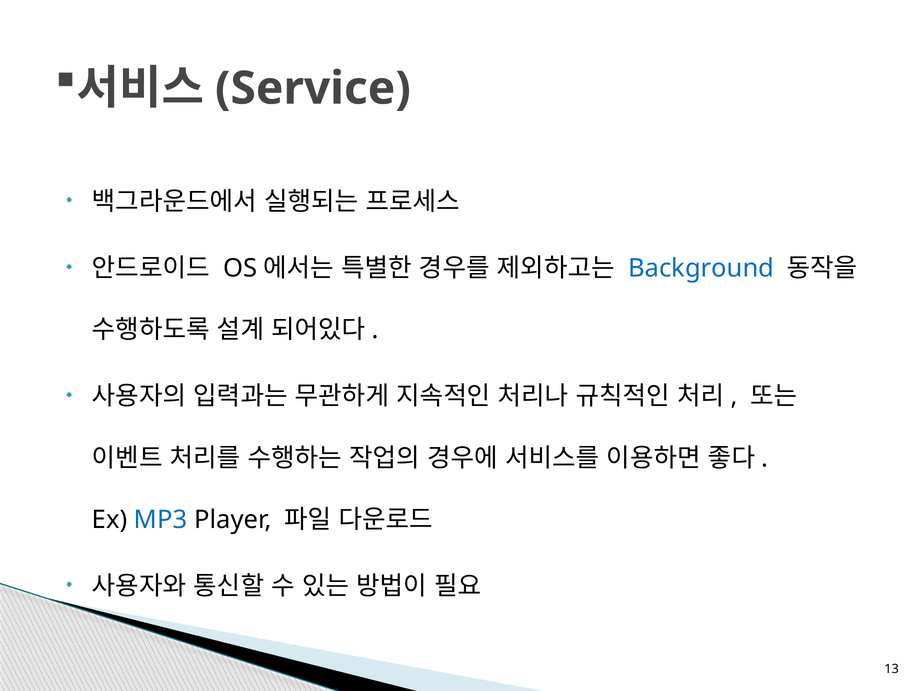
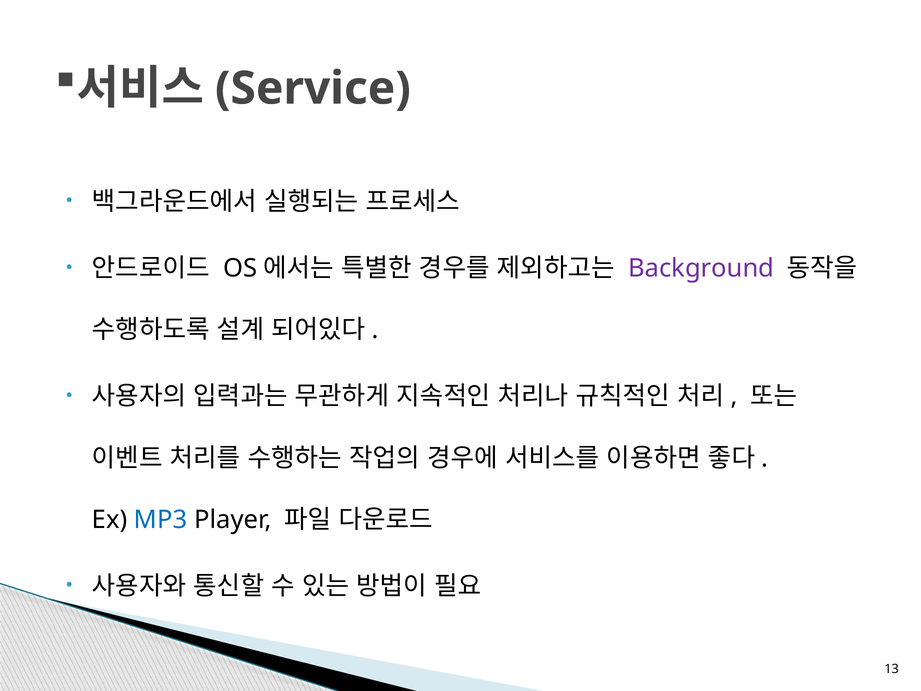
Background colour: blue -> purple (701, 268)
